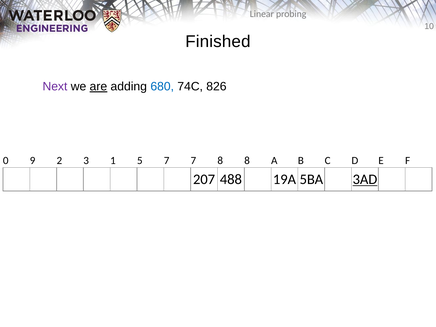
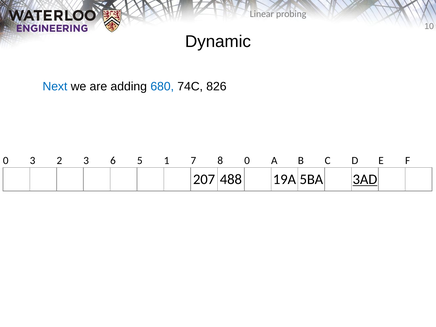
Finished: Finished -> Dynamic (218, 42)
Next colour: purple -> blue (55, 87)
are underline: present -> none (98, 87)
0 9: 9 -> 3 (33, 161)
1: 1 -> 6 (113, 161)
5 7: 7 -> 1 (167, 161)
8 8: 8 -> 0 (247, 161)
